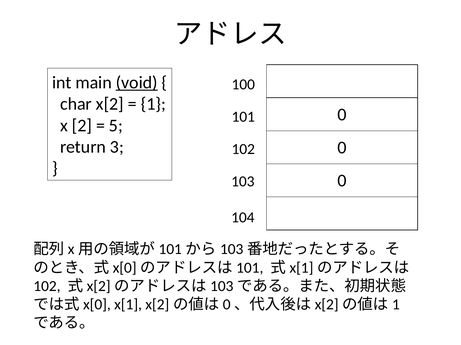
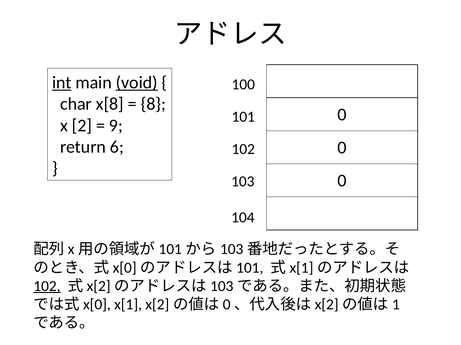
int underline: none -> present (62, 83)
x[2: x[2 -> x[8 (110, 104)
1: 1 -> 8 (153, 104)
5: 5 -> 9 (116, 126)
3: 3 -> 6 (117, 147)
102 underline: none -> present (47, 287)
